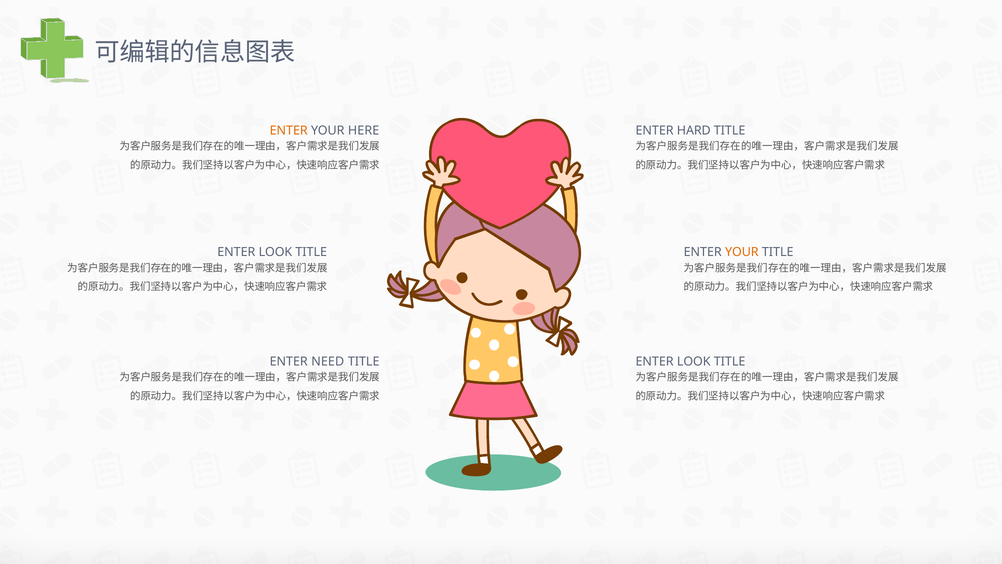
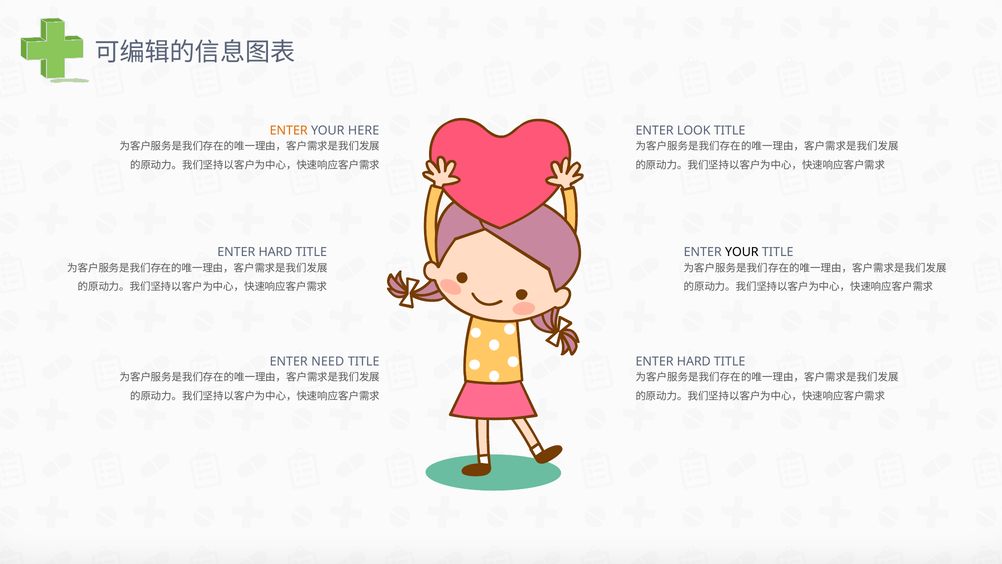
HARD: HARD -> LOOK (694, 131)
LOOK: LOOK -> HARD (275, 252)
YOUR colour: orange -> black (742, 252)
LOOK: LOOK -> HARD (694, 361)
